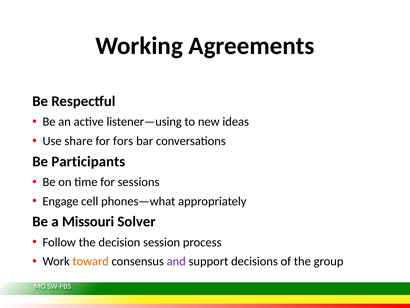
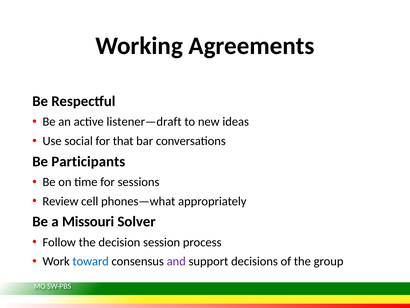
listener—using: listener—using -> listener—draft (144, 122)
share: share -> social (79, 141)
fors: fors -> that (123, 141)
Engage: Engage -> Review (60, 201)
toward colour: orange -> blue (91, 261)
